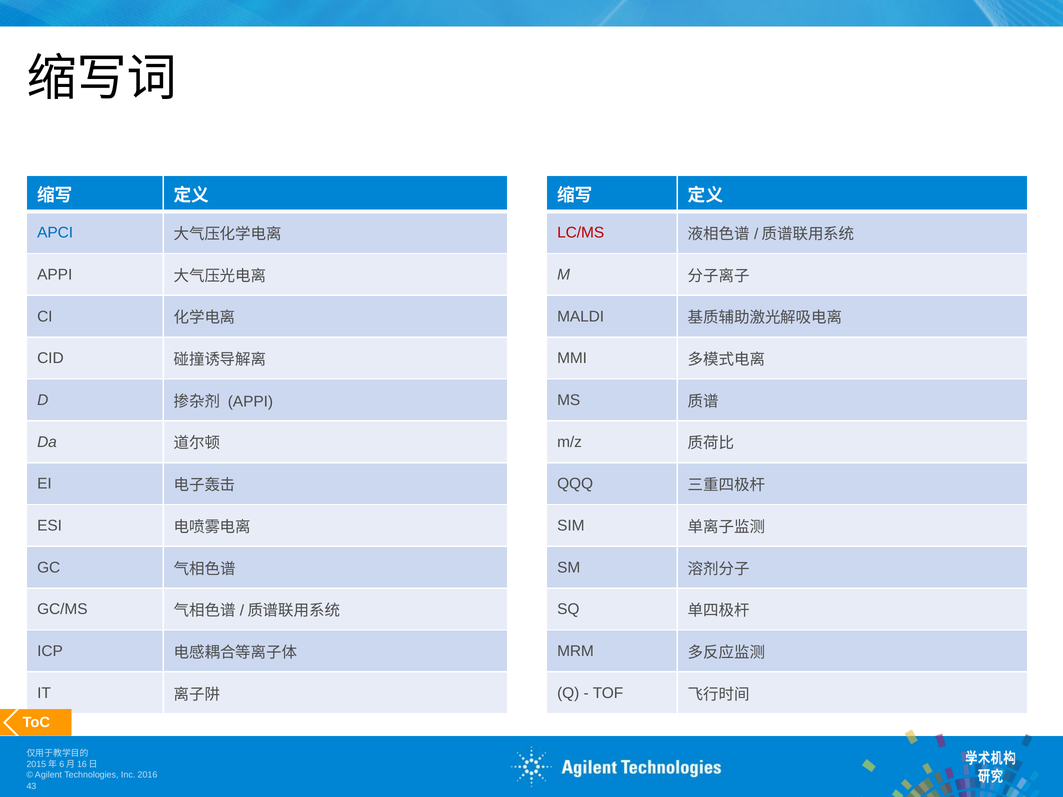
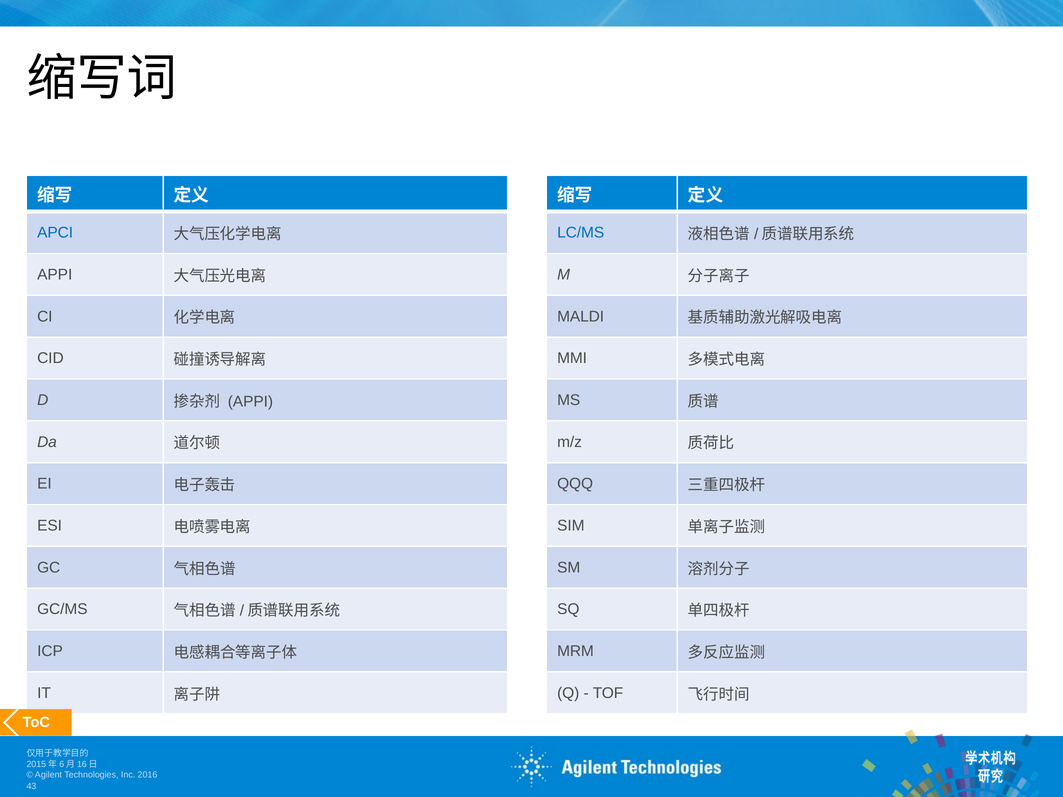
LC/MS colour: red -> blue (581, 233)
